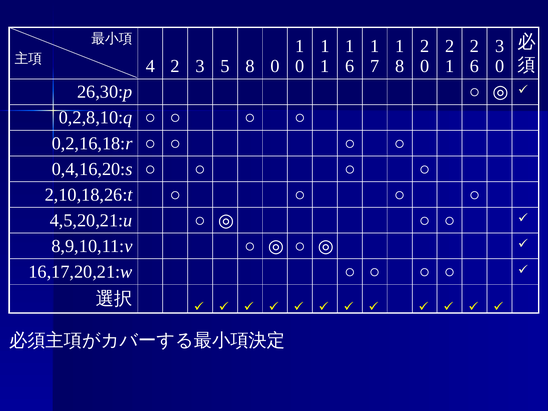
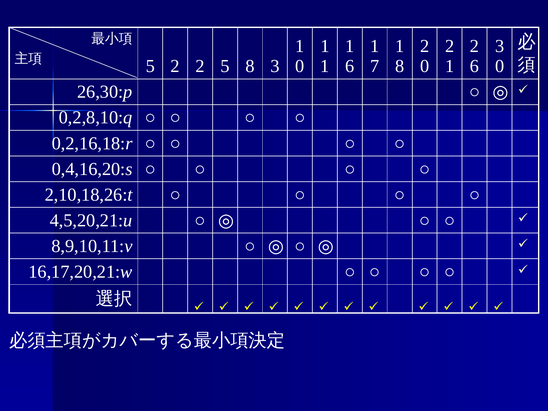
4: 4 -> 5 (150, 66)
2 3: 3 -> 2 (200, 66)
8 0: 0 -> 3 (275, 66)
